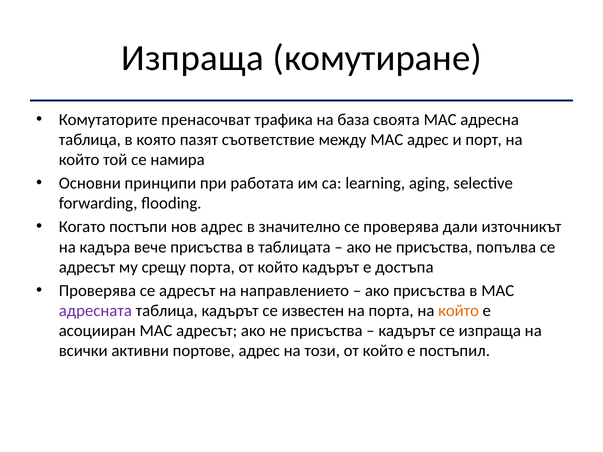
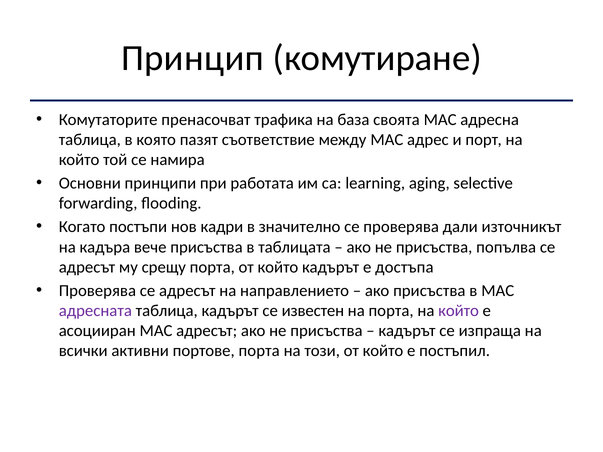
Изпраща: Изпраща -> Принцип (192, 58)
нов адрес: адрес -> кадри (222, 227)
който colour: orange -> purple (459, 311)
портове адрес: адрес -> порта (259, 351)
